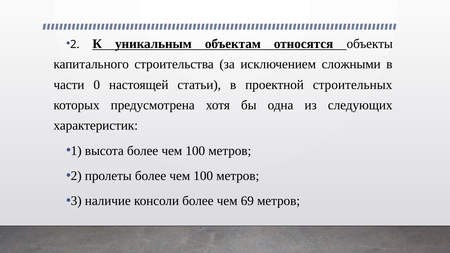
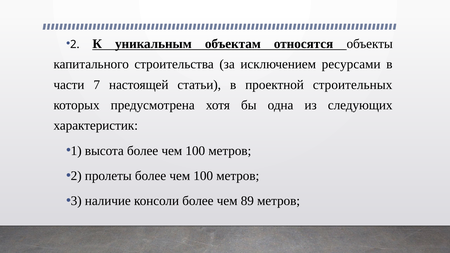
сложными: сложными -> ресурсами (351, 64)
0: 0 -> 7 (97, 85)
69: 69 -> 89 (247, 201)
